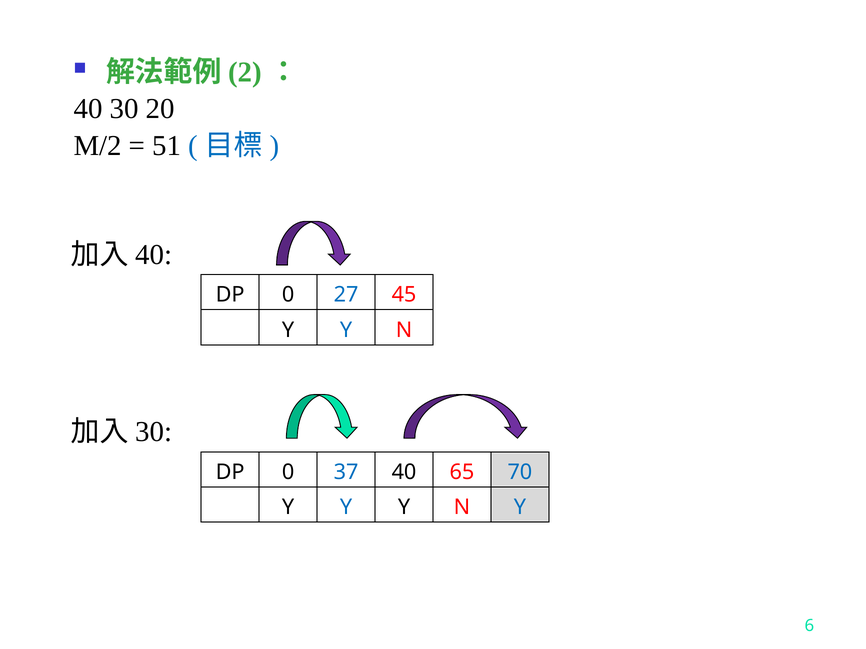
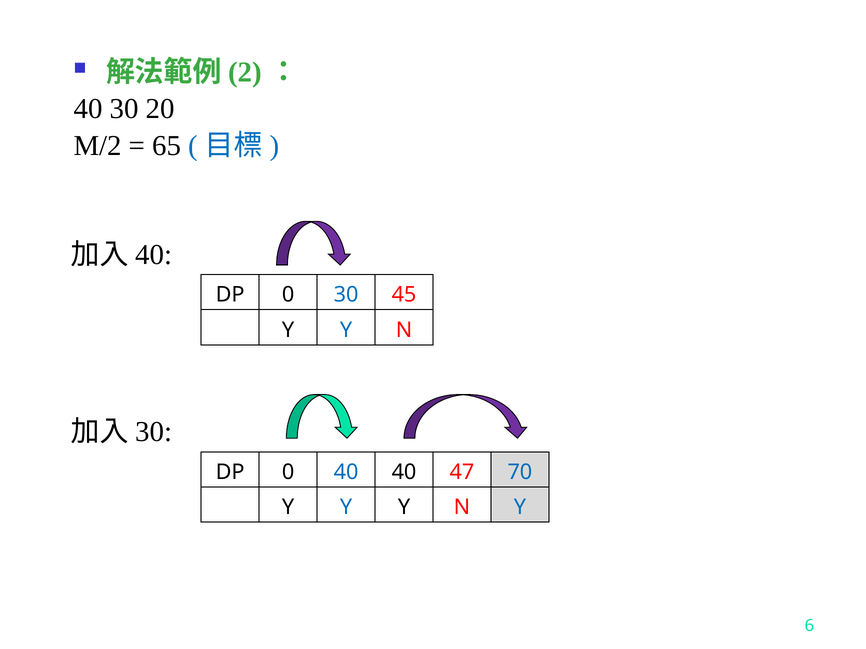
51: 51 -> 65 (167, 146)
0 27: 27 -> 30 (346, 295)
0 37: 37 -> 40 (346, 472)
65: 65 -> 47 (462, 472)
